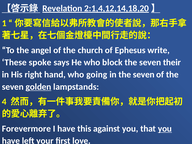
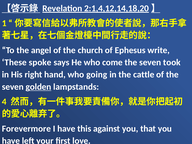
block: block -> come (112, 62)
their: their -> took (172, 62)
in the seven: seven -> cattle (144, 75)
you underline: present -> none (165, 129)
